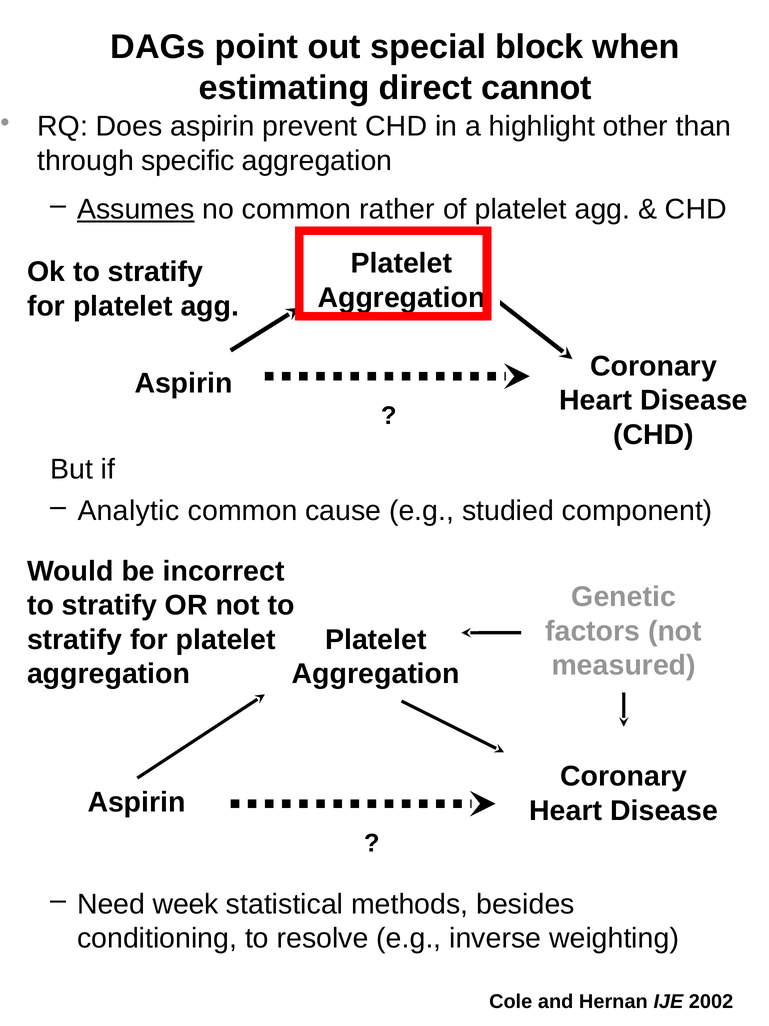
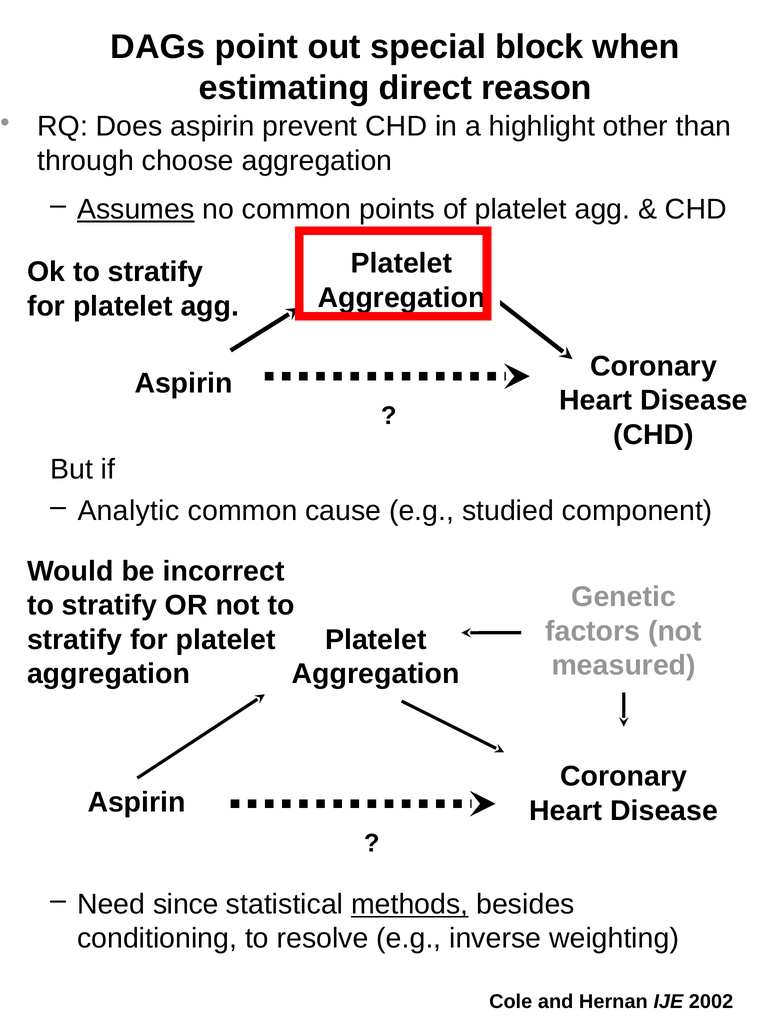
cannot: cannot -> reason (537, 88)
specific: specific -> choose (188, 161)
rather: rather -> points (397, 209)
week: week -> since (186, 904)
methods underline: none -> present (410, 904)
